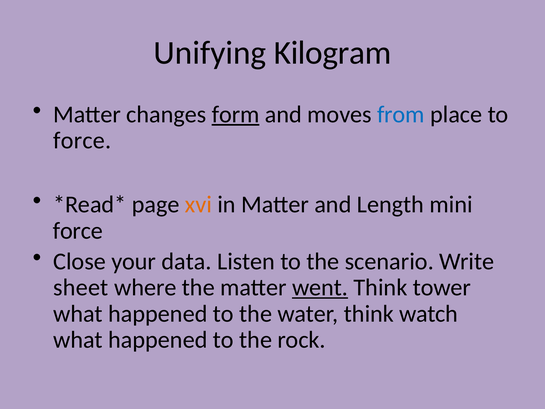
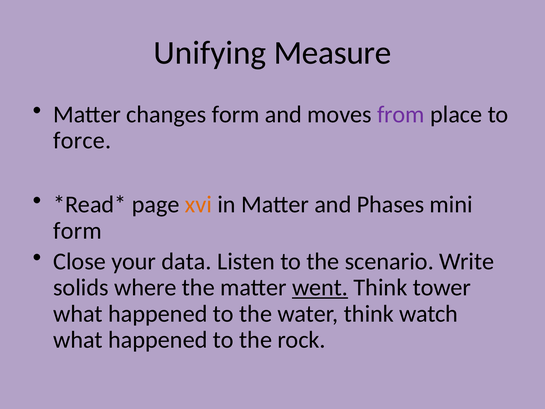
Kilogram: Kilogram -> Measure (333, 53)
form underline: present -> none (236, 114)
from colour: blue -> purple (401, 114)
Length: Length -> Phases (391, 204)
force: force -> form (78, 231)
sheet: sheet -> solids (81, 287)
